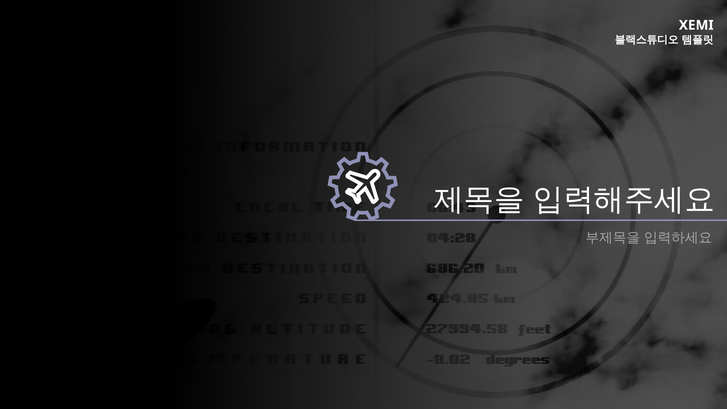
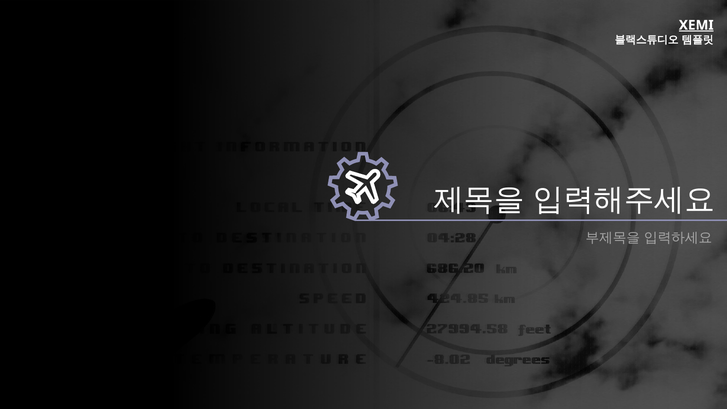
XEMI underline: none -> present (696, 25)
